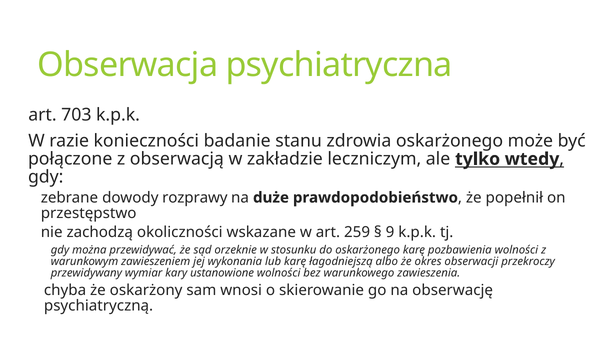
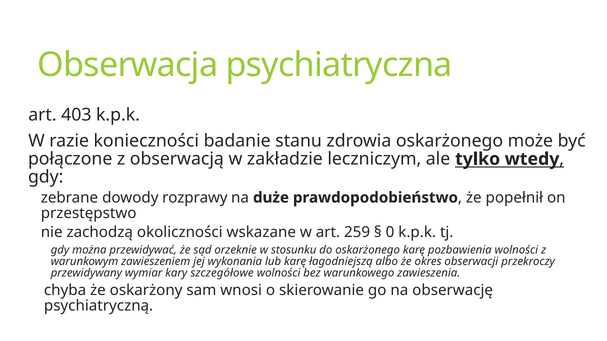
703: 703 -> 403 (76, 115)
9: 9 -> 0 (390, 233)
ustanowione: ustanowione -> szczegółowe (222, 273)
